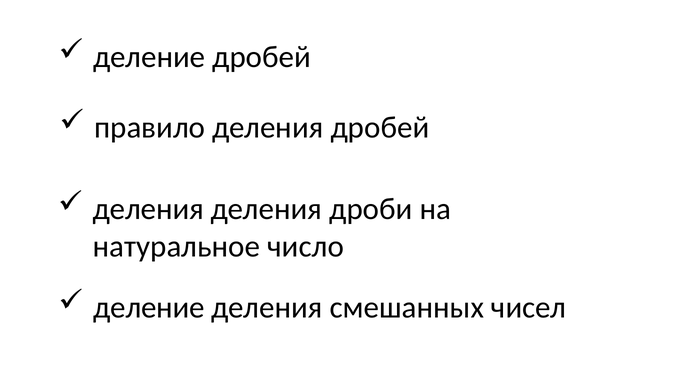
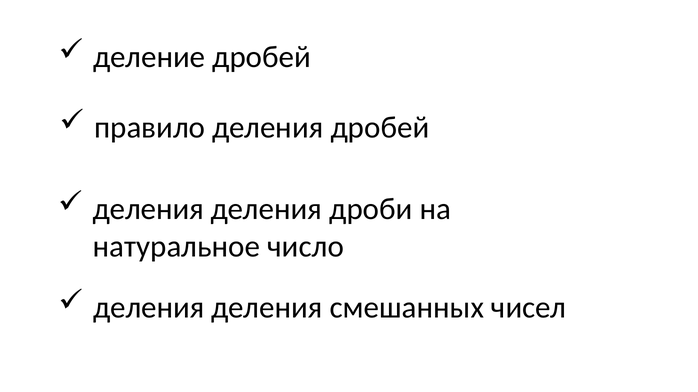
деление: деление -> деления (149, 308)
